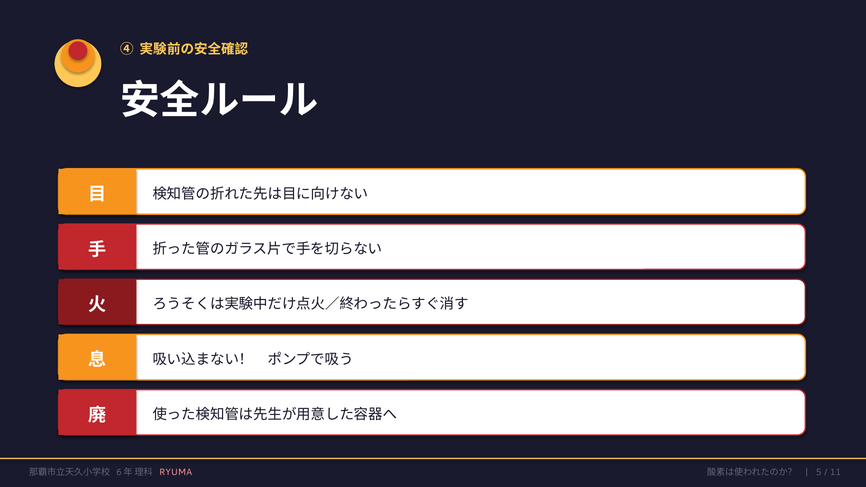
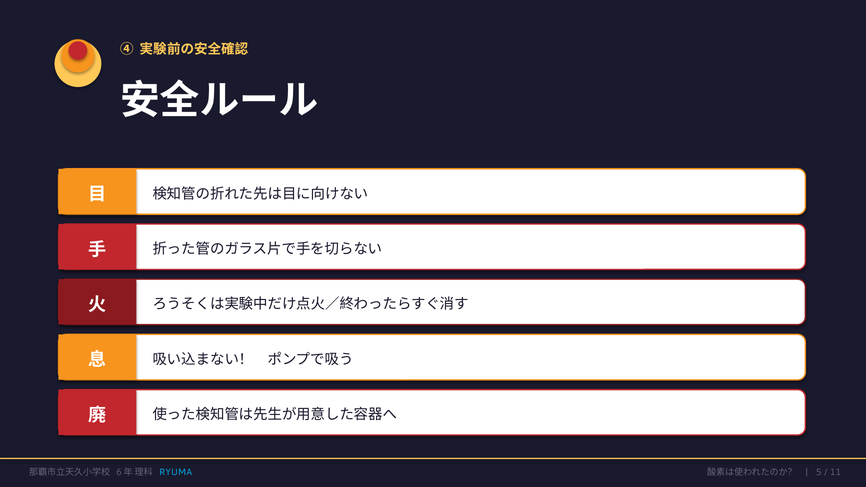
RYUMA colour: pink -> light blue (176, 473)
